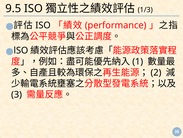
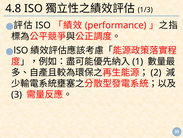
9.5: 9.5 -> 4.8 (13, 8)
